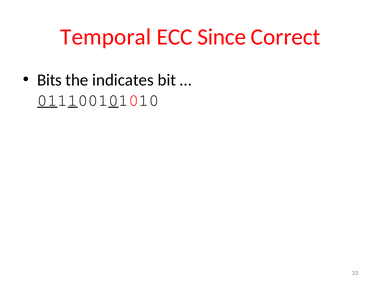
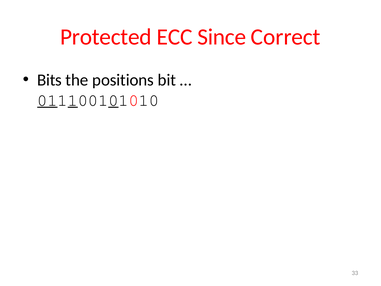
Temporal: Temporal -> Protected (106, 37)
indicates: indicates -> positions (123, 80)
